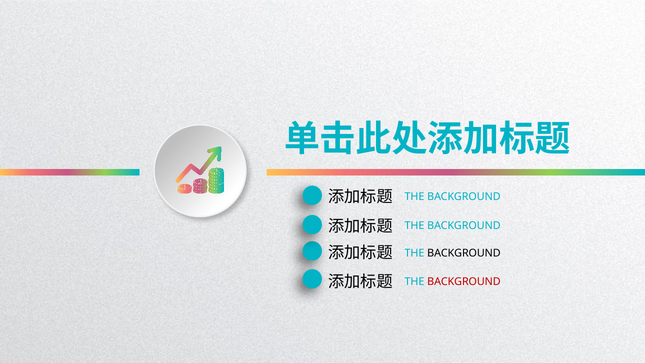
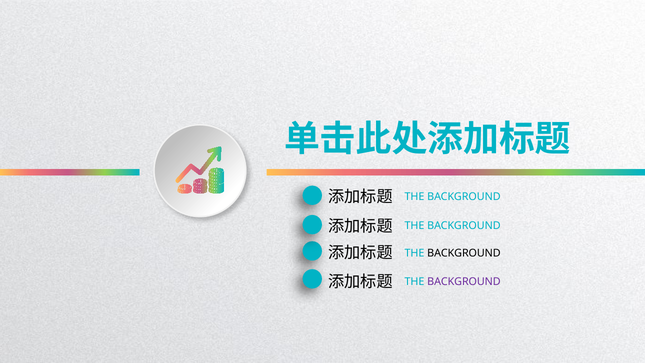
BACKGROUND colour: red -> purple (464, 281)
